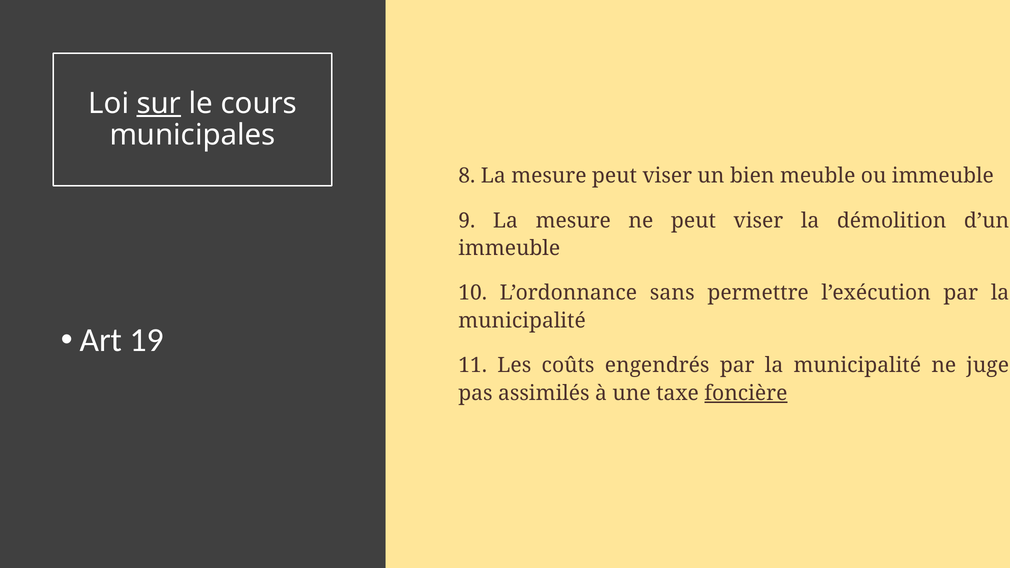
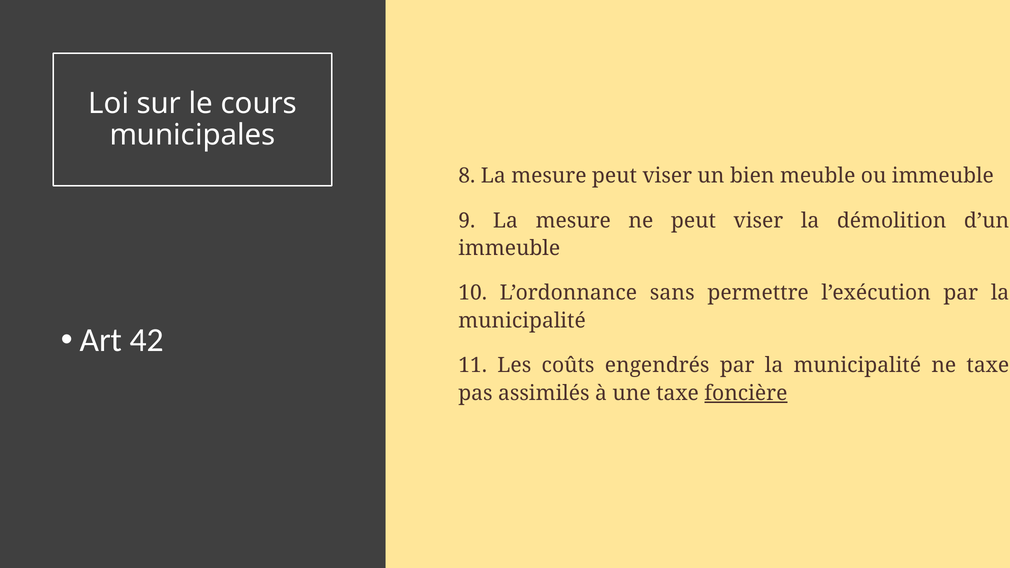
sur underline: present -> none (159, 103)
19: 19 -> 42 (147, 340)
ne juge: juge -> taxe (988, 365)
